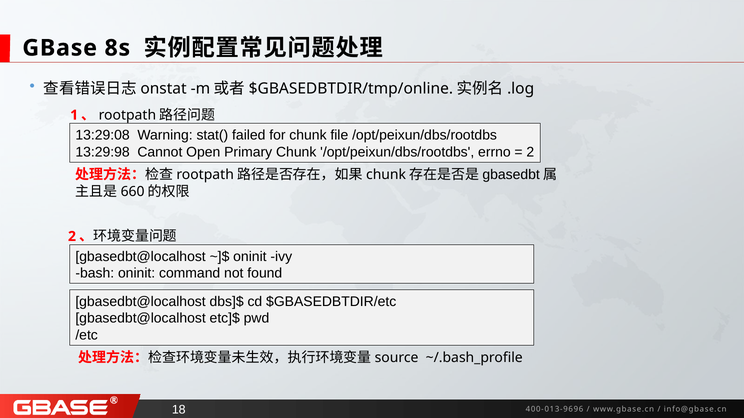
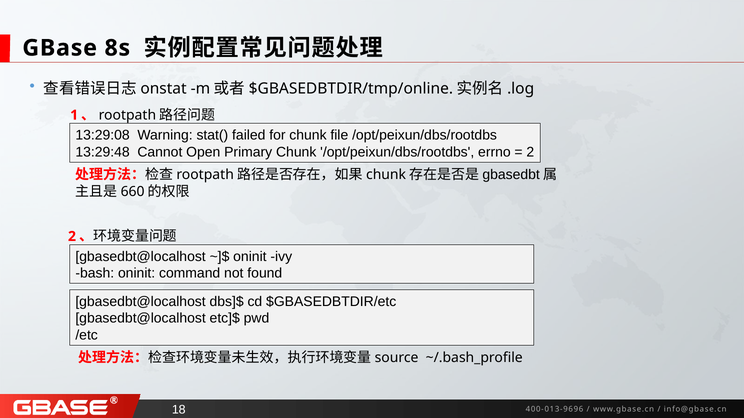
13:29:98: 13:29:98 -> 13:29:48 (103, 152)
